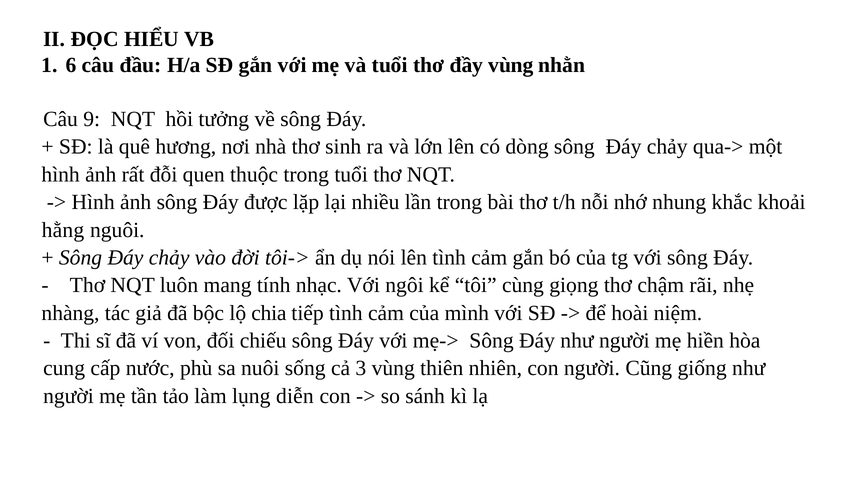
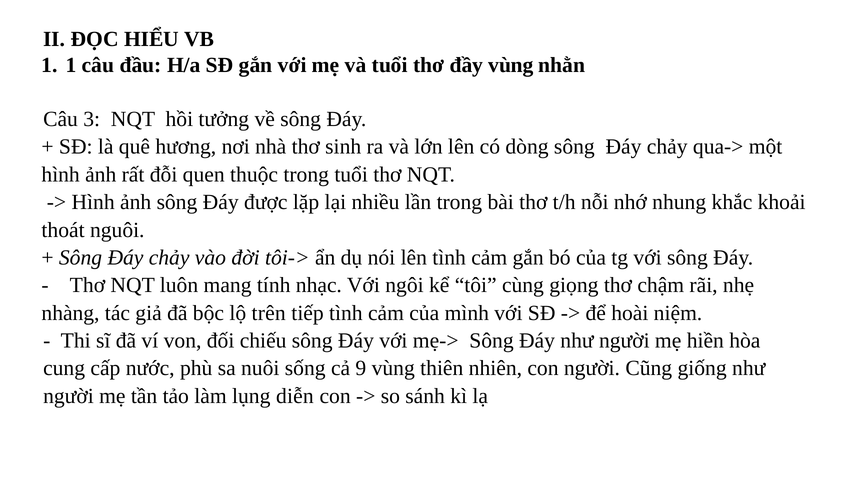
1 6: 6 -> 1 (71, 65)
9: 9 -> 3 (92, 119)
hằng: hằng -> thoát (63, 230)
chia: chia -> trên (269, 313)
3: 3 -> 9 (361, 369)
